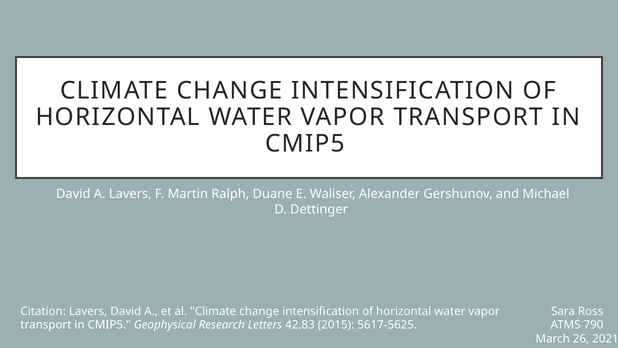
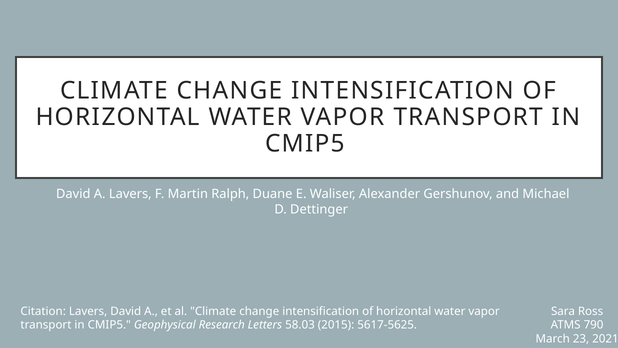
42.83: 42.83 -> 58.03 (300, 325)
26: 26 -> 23 (581, 339)
